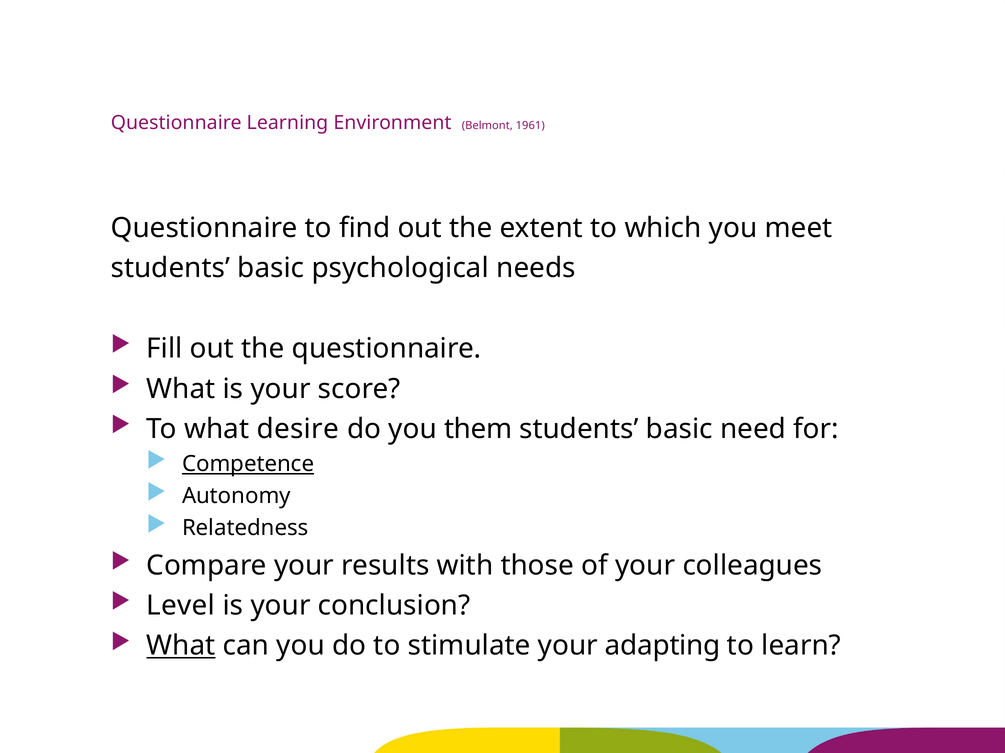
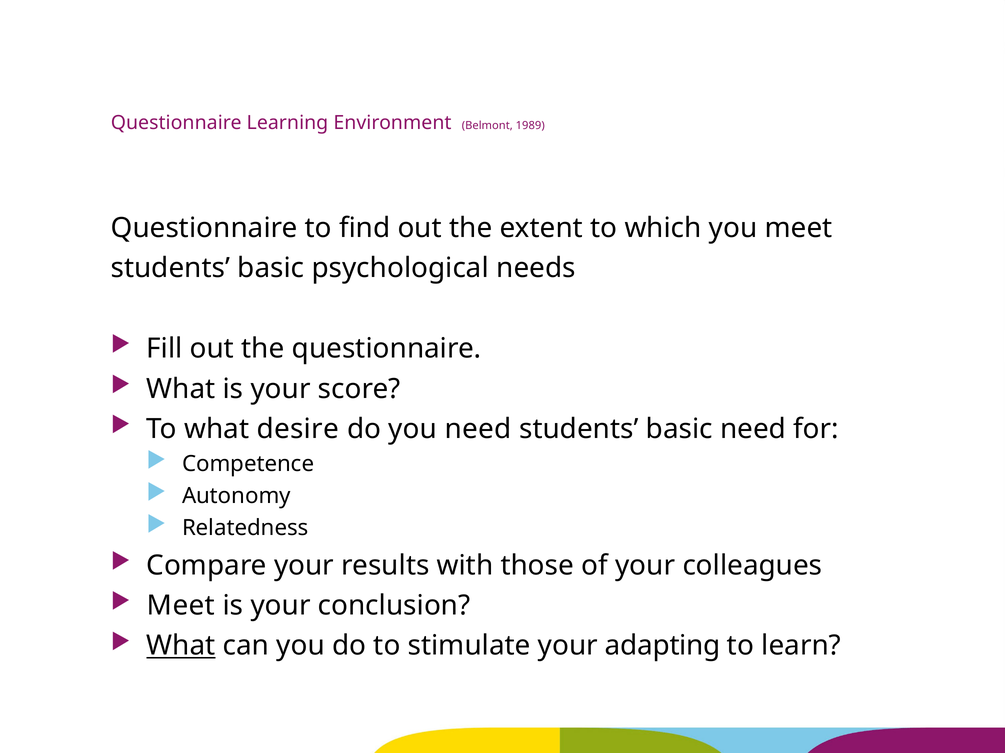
1961: 1961 -> 1989 (530, 126)
you them: them -> need (478, 429)
Competence underline: present -> none (248, 464)
Level: Level -> Meet (181, 606)
